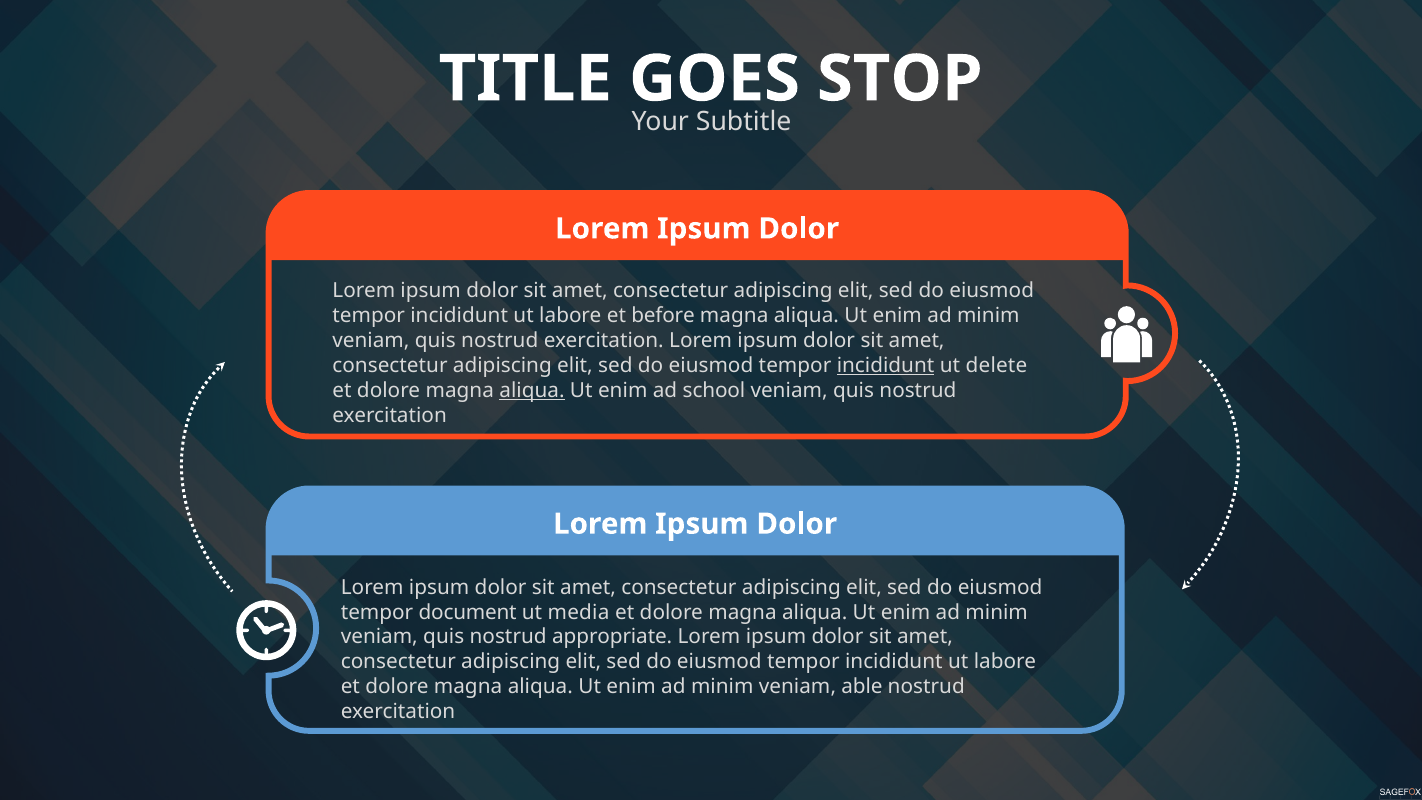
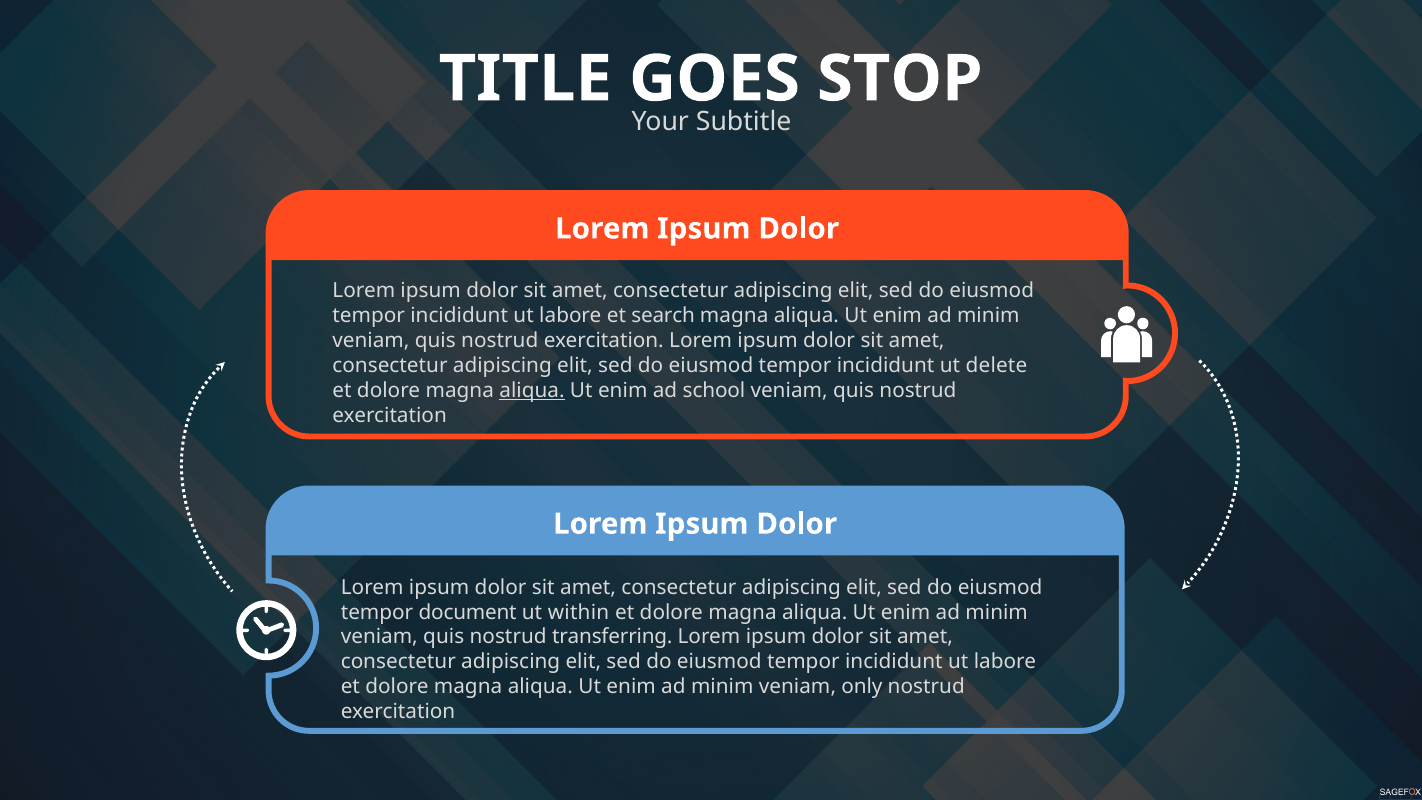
before: before -> search (663, 316)
incididunt underline: present -> none (886, 366)
media: media -> within (579, 612)
appropriate: appropriate -> transferring (612, 637)
able: able -> only (862, 687)
